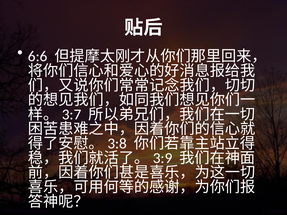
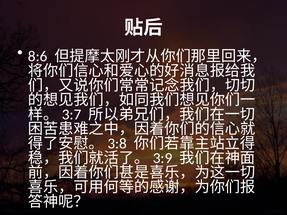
6:6: 6:6 -> 8:6 (38, 56)
